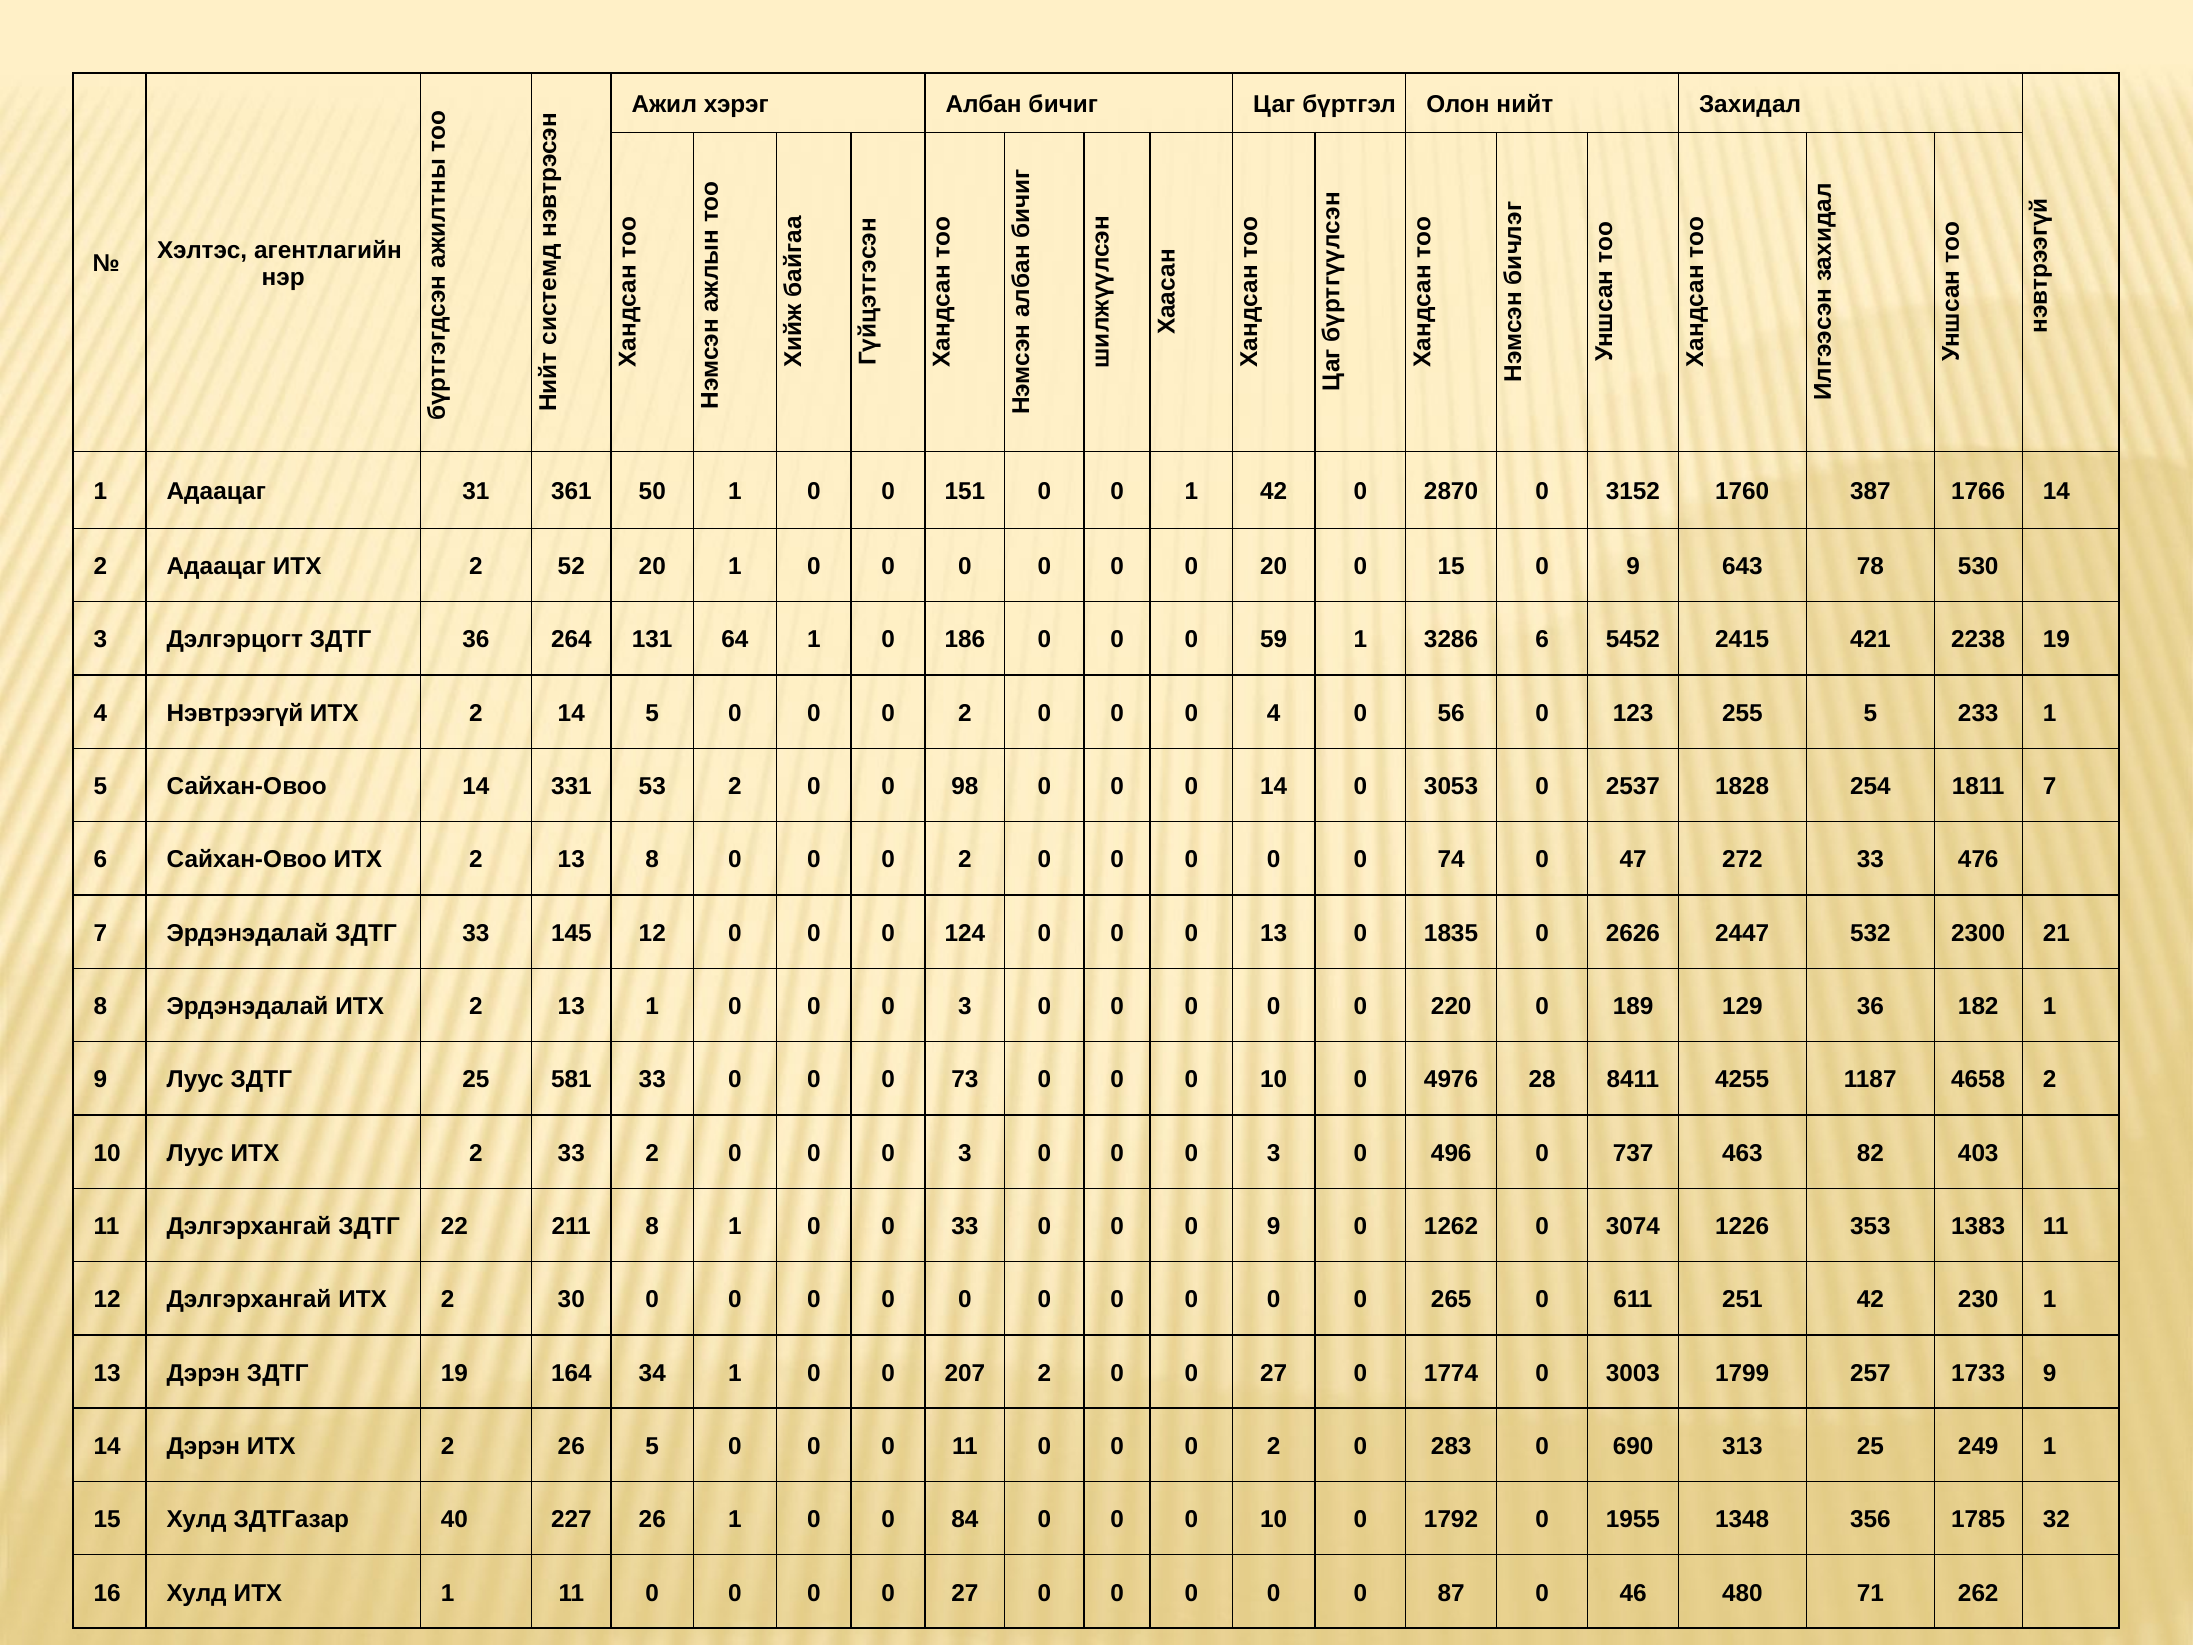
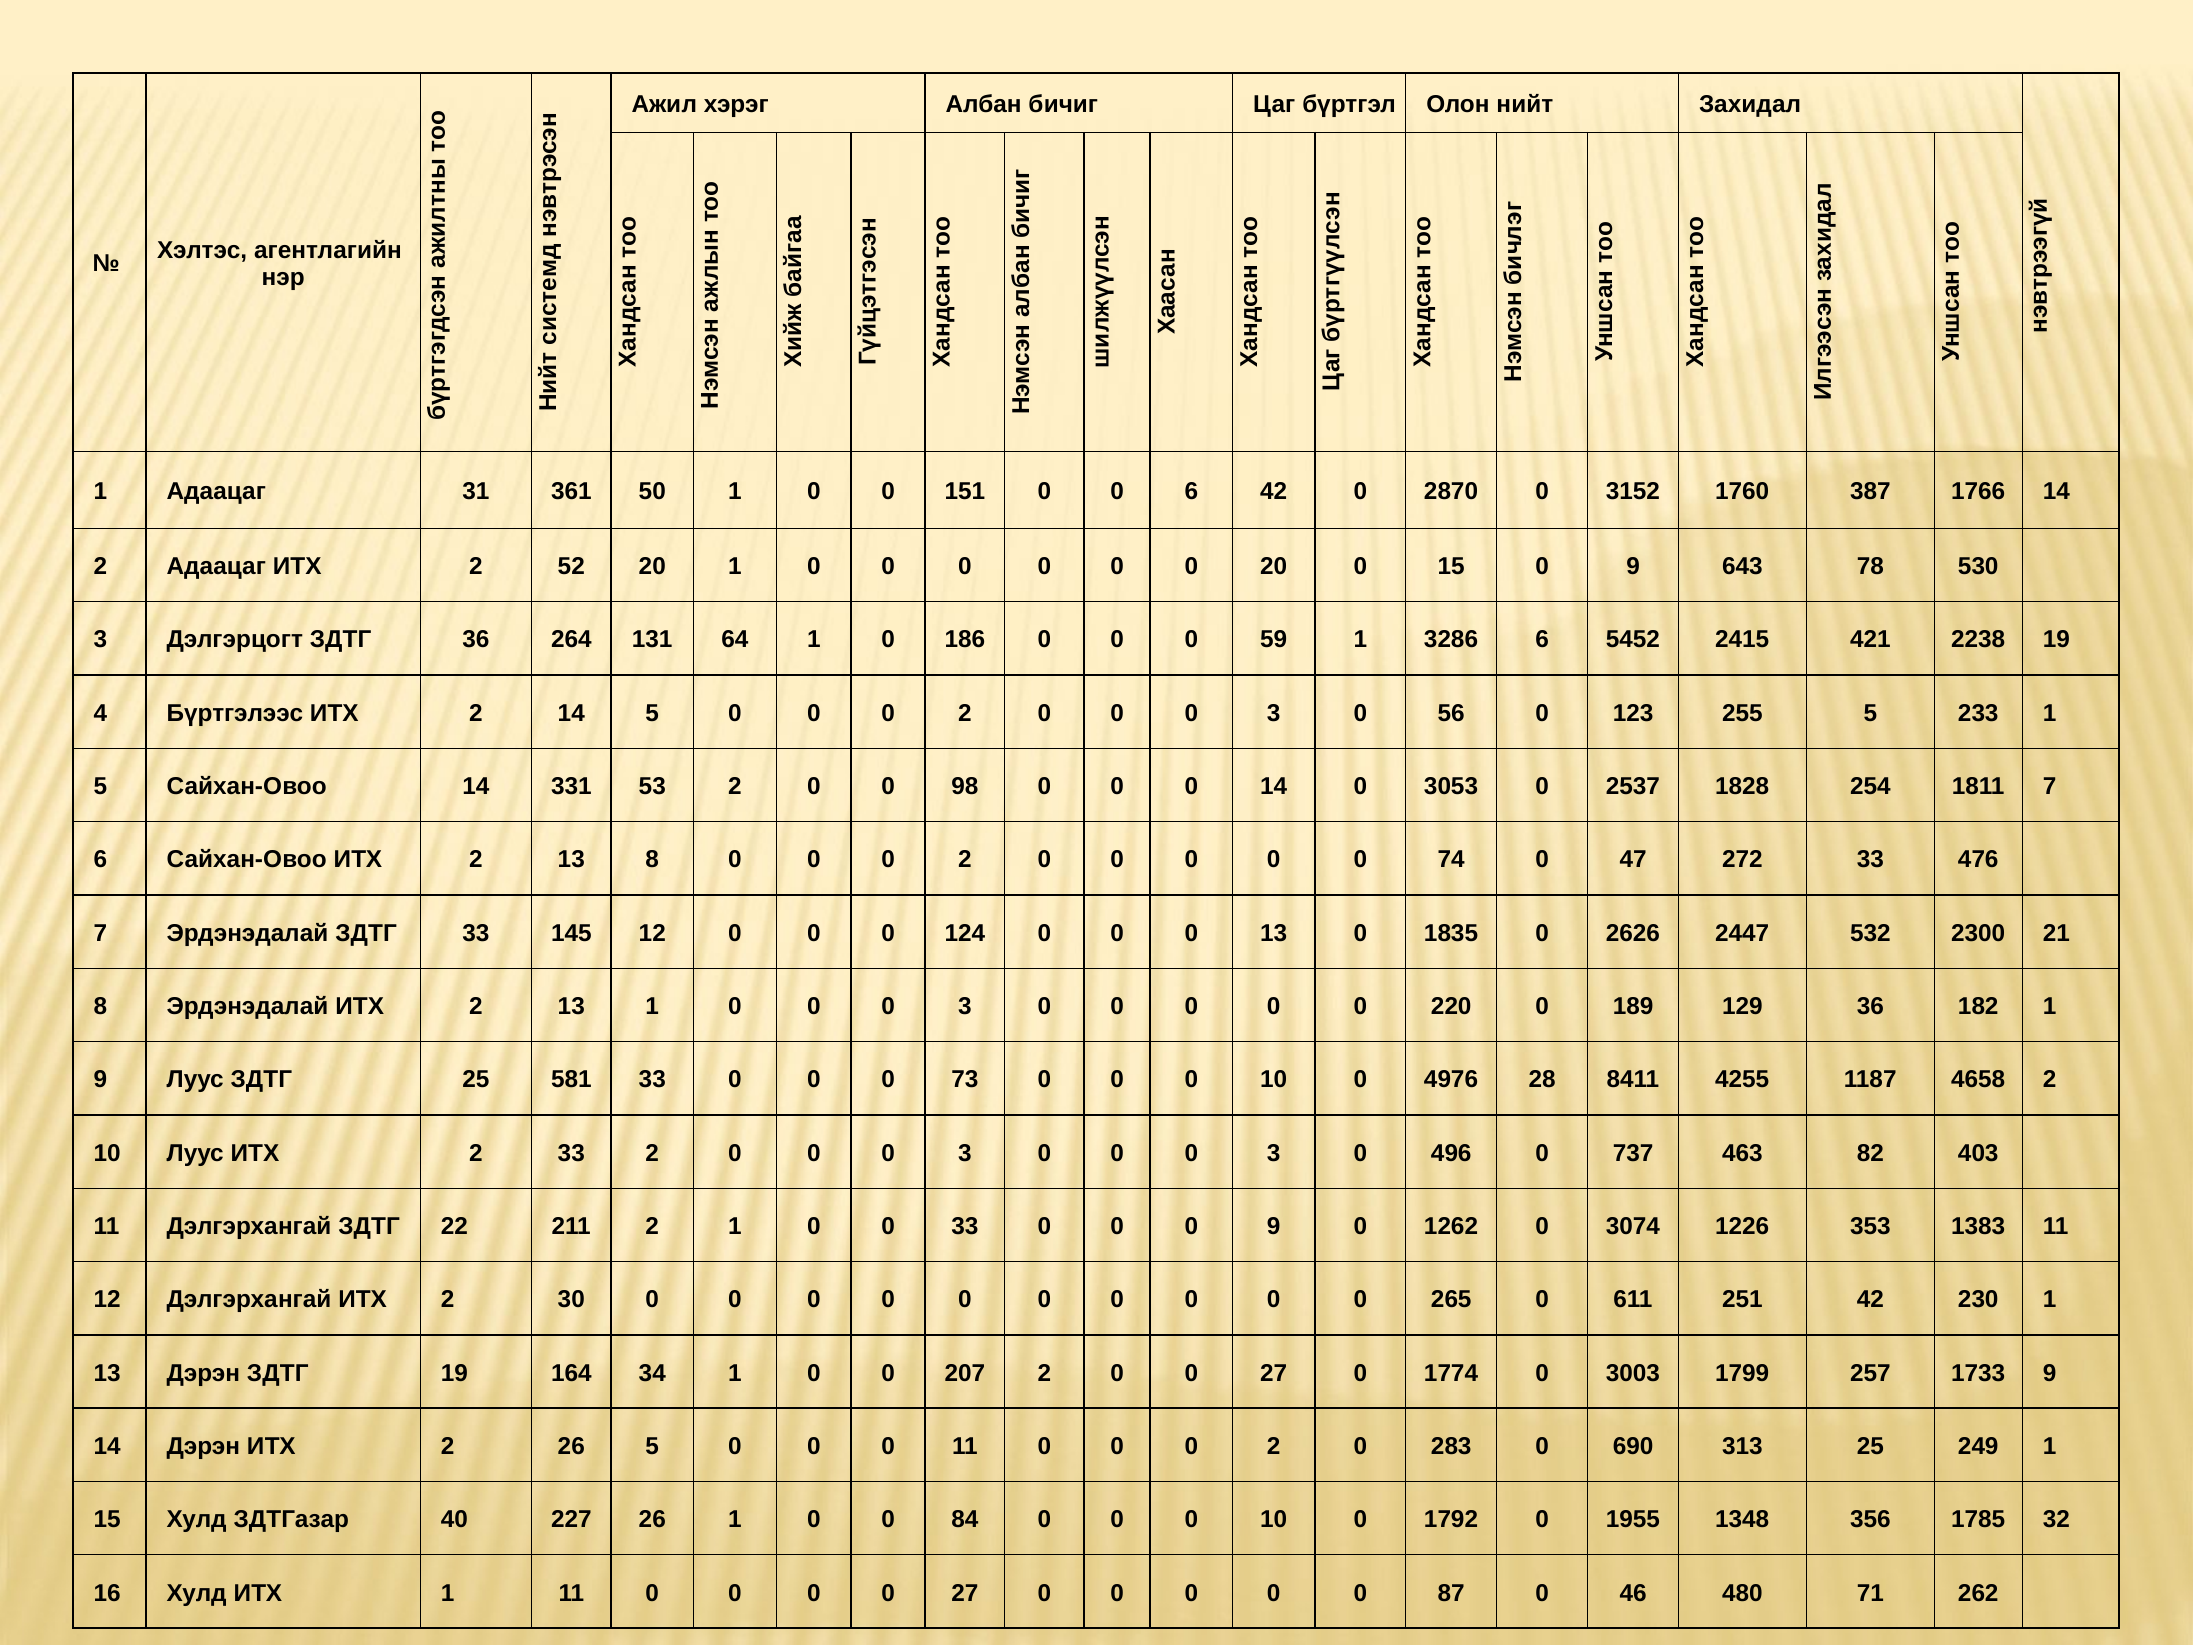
0 1: 1 -> 6 (1191, 491)
Нэвтрээгүй: Нэвтрээгүй -> Бүртгэлээс (235, 713)
4: 4 -> 3 (1274, 713)
211 8: 8 -> 2 (652, 1226)
